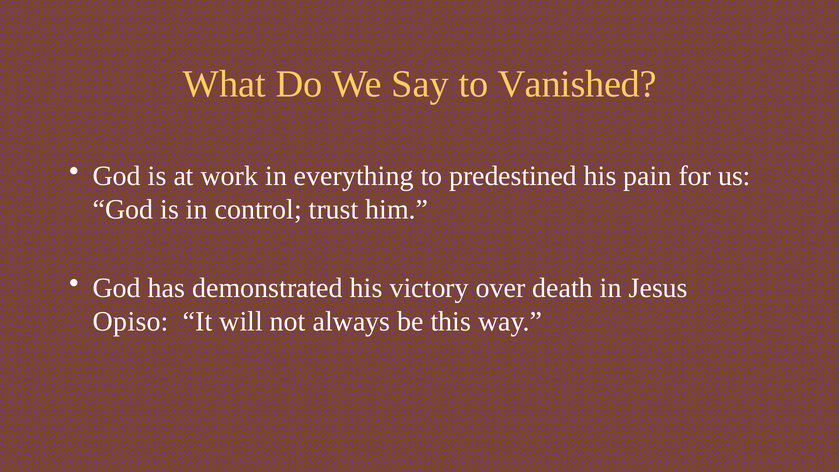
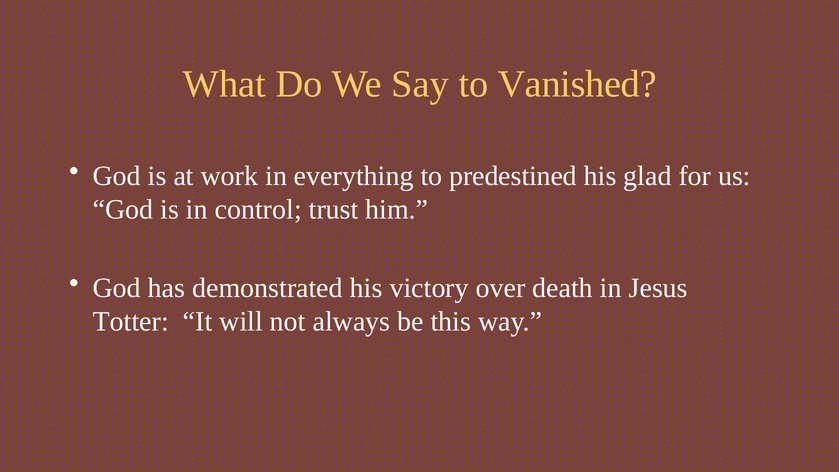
pain: pain -> glad (647, 176)
Opiso: Opiso -> Totter (131, 321)
